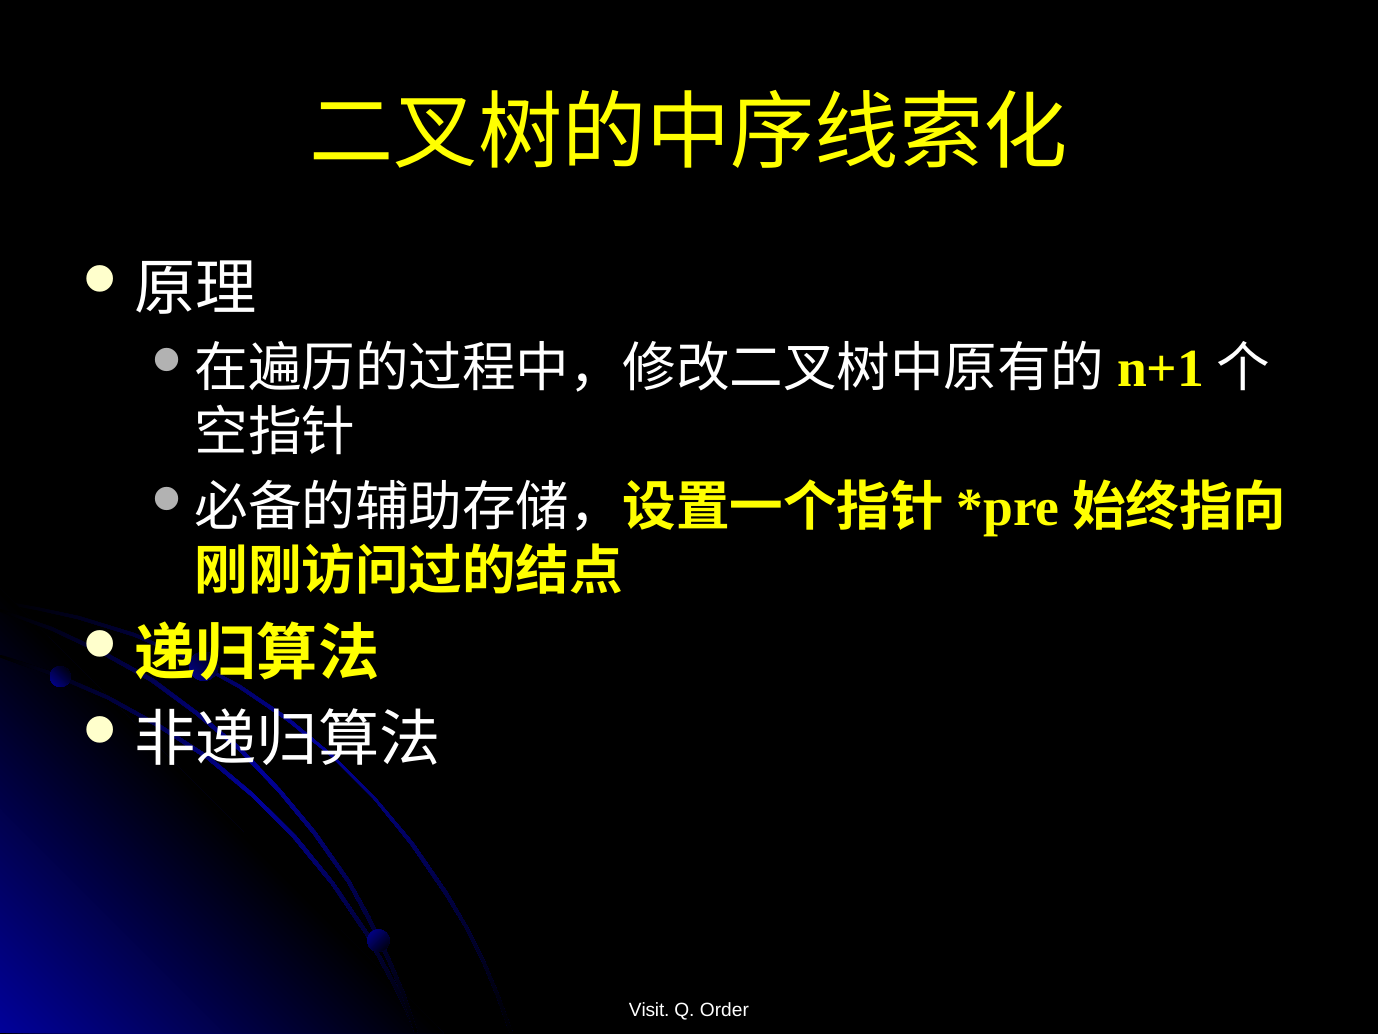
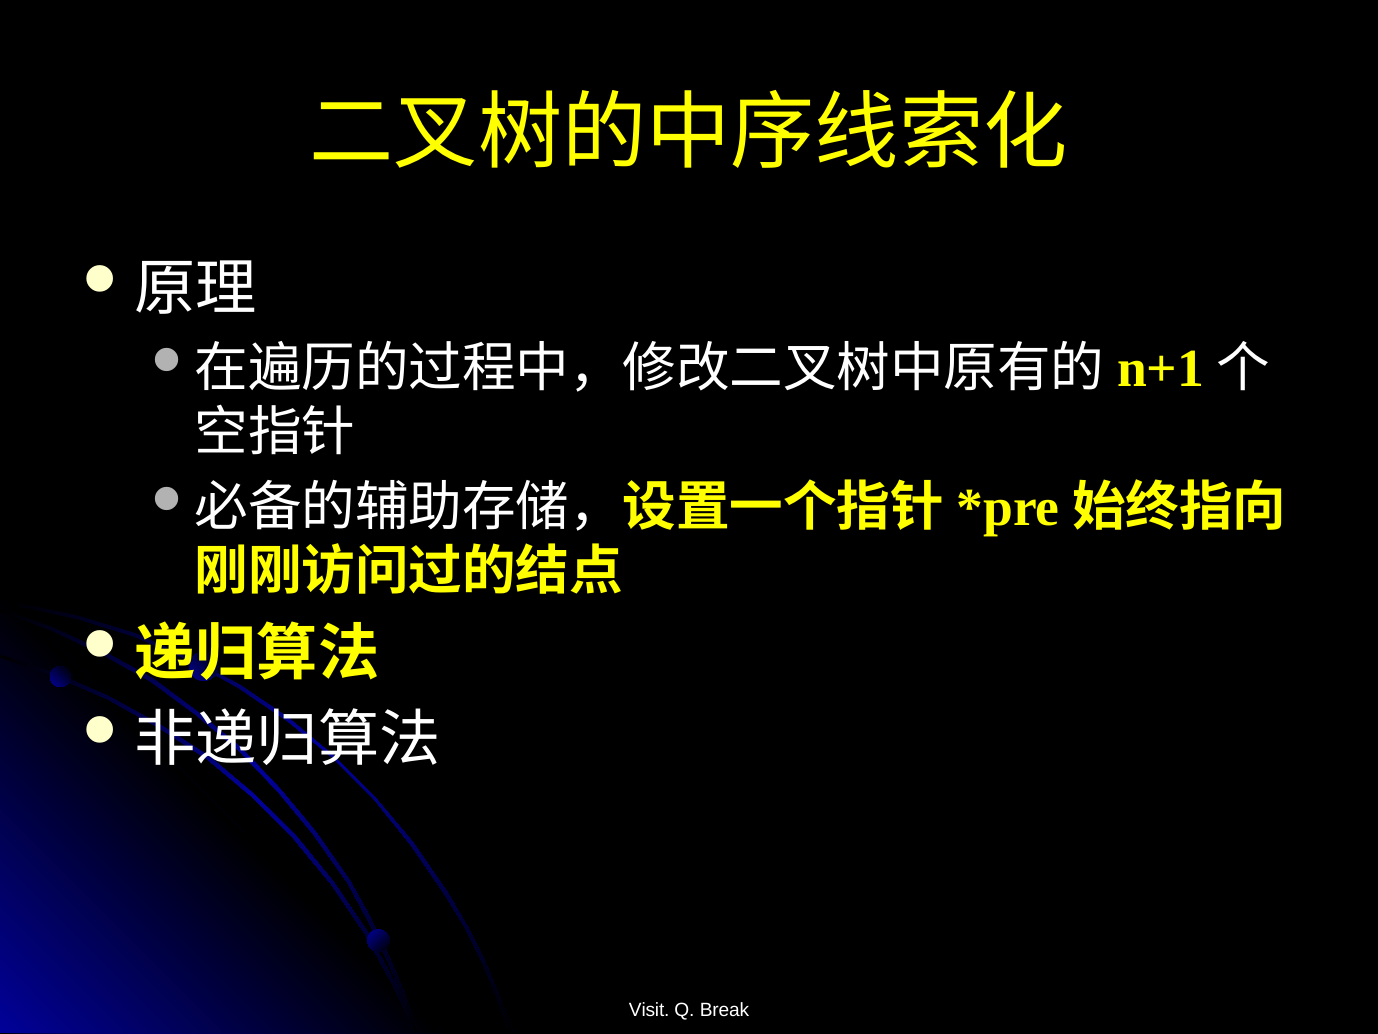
Order: Order -> Break (725, 1009)
